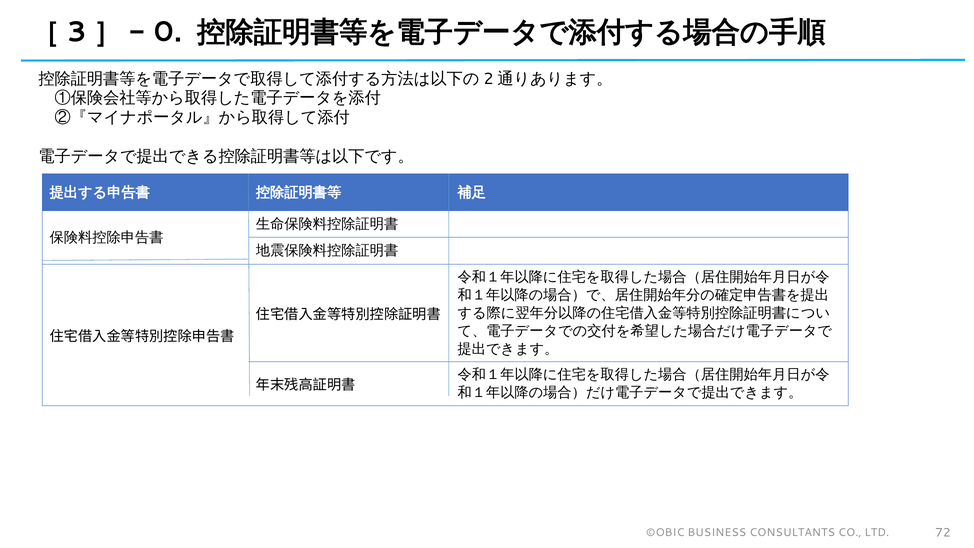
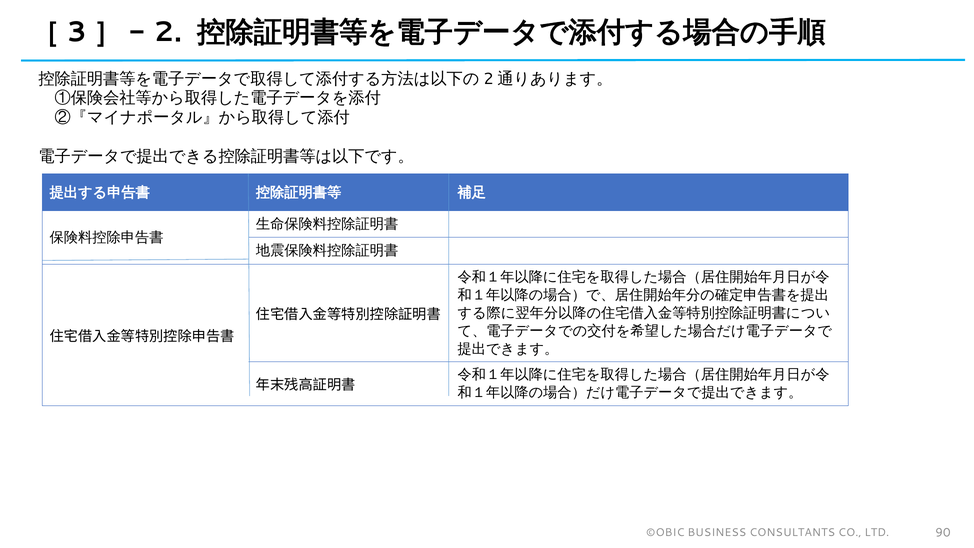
0: 0 -> 2 (168, 32)
72: 72 -> 90 (943, 533)
